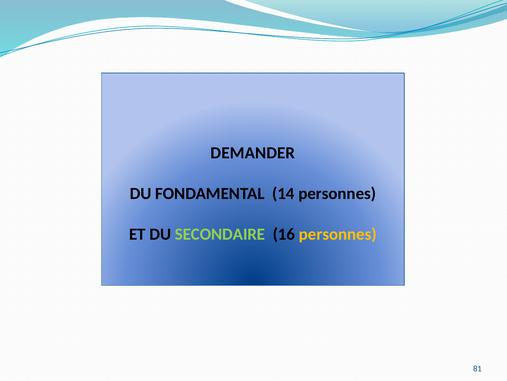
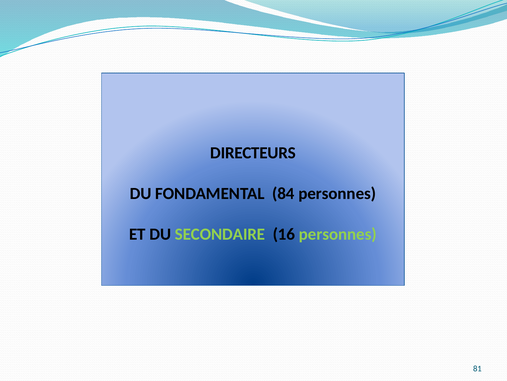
DEMANDER: DEMANDER -> DIRECTEURS (253, 153)
14: 14 -> 84 (283, 193)
personnes colour: yellow -> light green (338, 234)
